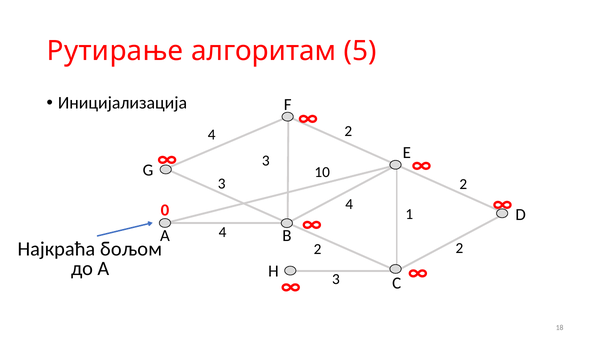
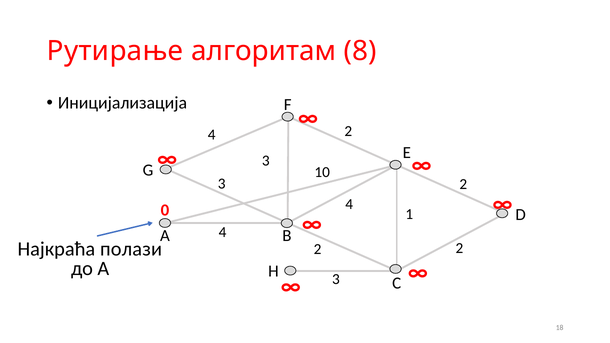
5: 5 -> 8 (360, 51)
бољом: бољом -> полази (131, 249)
